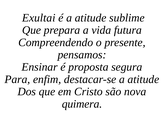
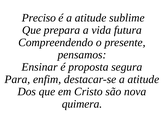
Exultai: Exultai -> Preciso (39, 18)
